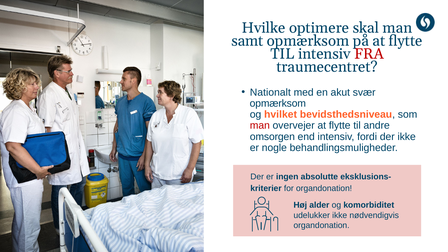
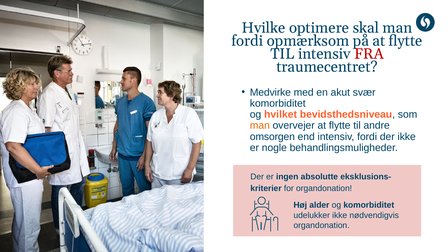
samt: samt -> fordi (247, 41)
Nationalt: Nationalt -> Medvirke (270, 92)
opmærksom: opmærksom -> komorbiditet (278, 103)
man colour: red -> orange (260, 126)
